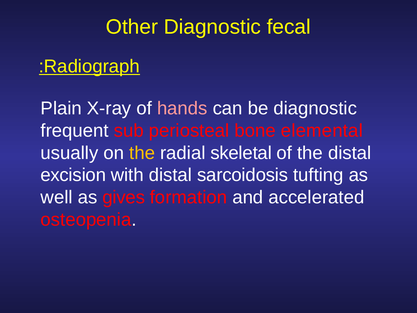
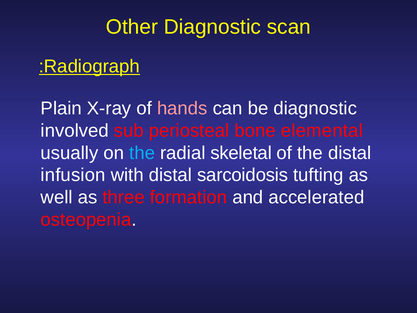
fecal: fecal -> scan (289, 27)
frequent: frequent -> involved (75, 131)
the colour: yellow -> light blue (142, 153)
excision: excision -> infusion (73, 175)
gives: gives -> three (124, 197)
